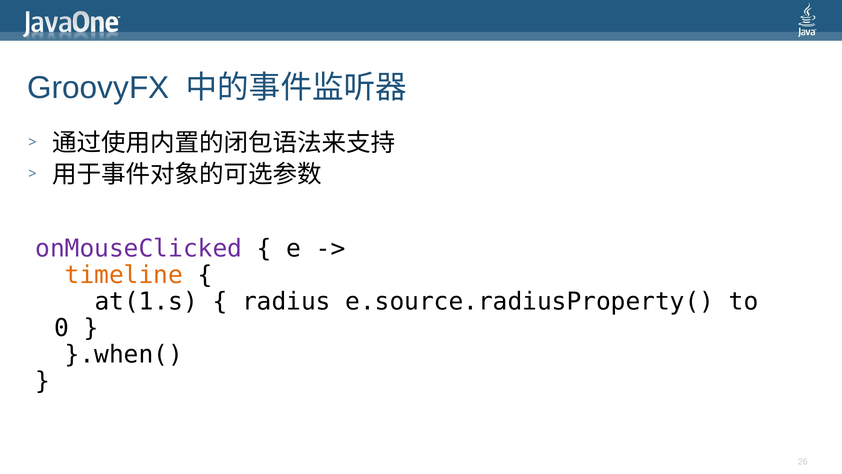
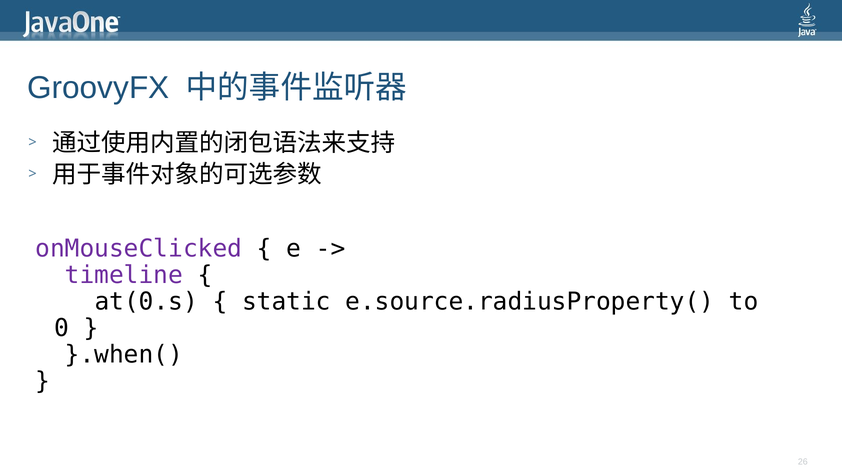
timeline colour: orange -> purple (124, 275)
at(1.s: at(1.s -> at(0.s (146, 301)
radius: radius -> static (286, 301)
